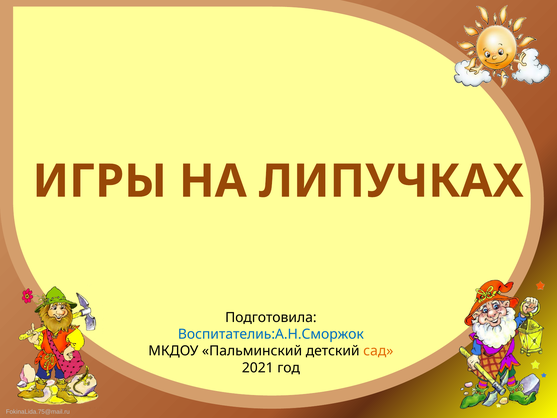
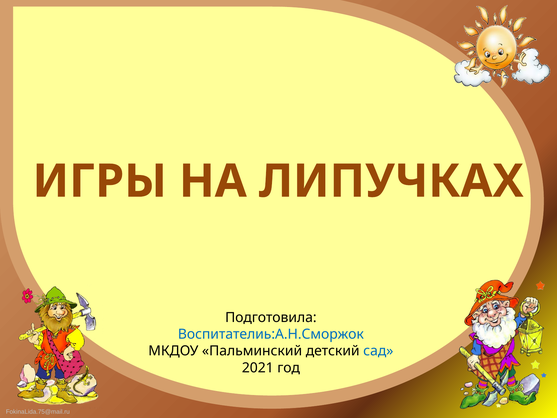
сад colour: orange -> blue (378, 351)
